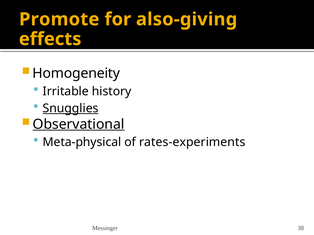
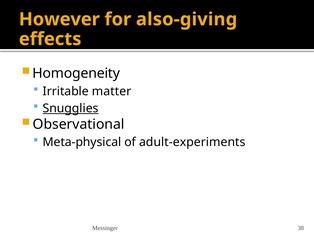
Promote: Promote -> However (59, 19)
history: history -> matter (112, 91)
Observational underline: present -> none (79, 124)
rates-experiments: rates-experiments -> adult-experiments (192, 142)
